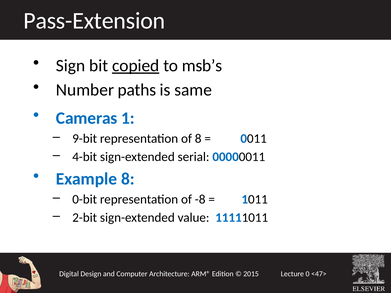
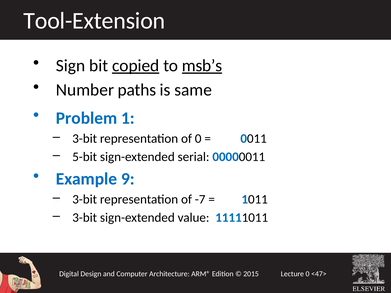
Pass-Extension: Pass-Extension -> Tool-Extension (94, 21)
msb’s underline: none -> present (202, 66)
Cameras: Cameras -> Problem (87, 118)
9-bit: 9-bit -> 3-bit (85, 139)
of 8: 8 -> 0 (198, 139)
4-bit: 4-bit -> 5-bit (85, 157)
Example 8: 8 -> 9 (128, 179)
0-bit: 0-bit -> 3-bit (85, 200)
-8: -8 -> -7 (200, 200)
2-bit: 2-bit -> 3-bit (85, 218)
